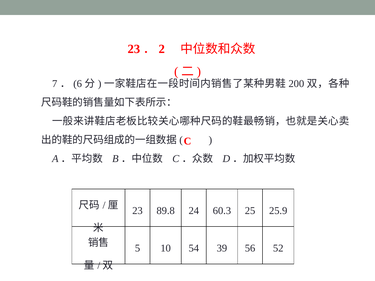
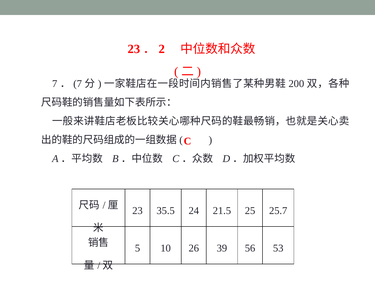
6: 6 -> 7 (78, 84)
89.8: 89.8 -> 35.5 (166, 211)
60.3: 60.3 -> 21.5 (222, 211)
25.9: 25.9 -> 25.7 (278, 211)
54: 54 -> 26 (194, 248)
52: 52 -> 53 (278, 248)
